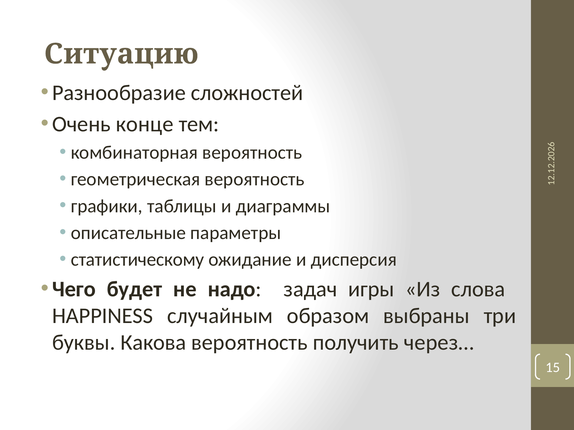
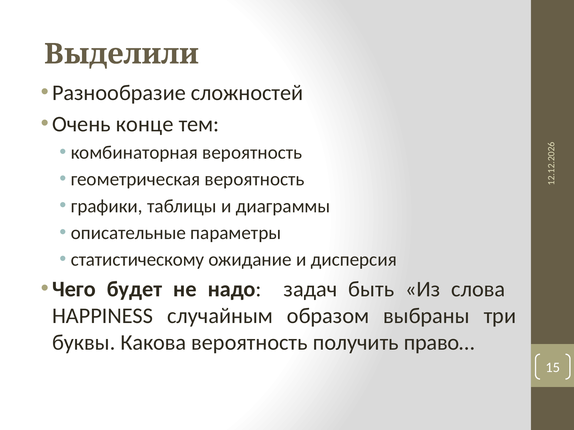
Ситуацию: Ситуацию -> Выделили (121, 54)
игры: игры -> быть (371, 289)
через…: через… -> право… (439, 343)
